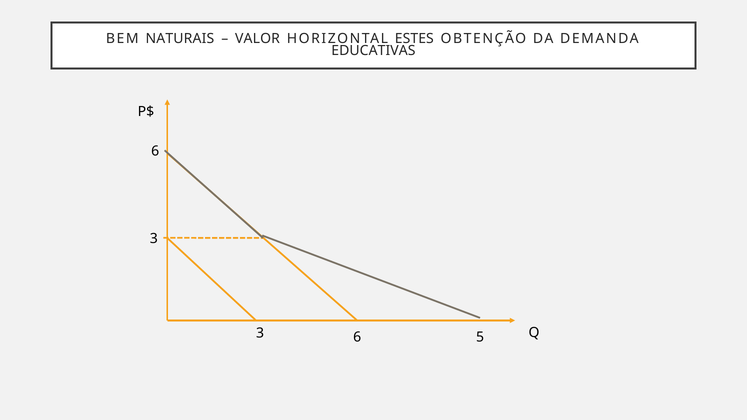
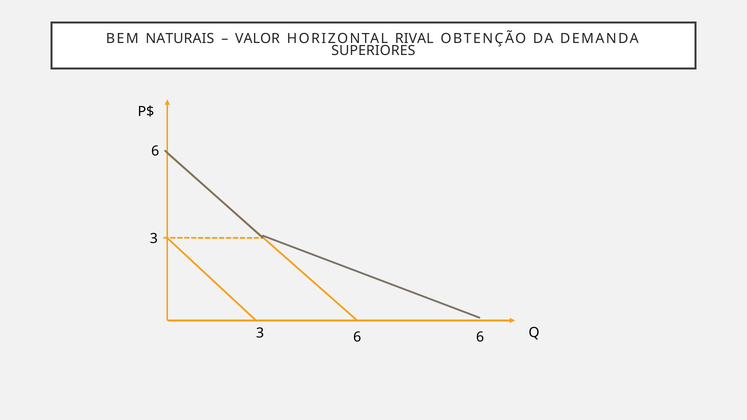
ESTES: ESTES -> RIVAL (414, 39)
EDUCATIVAS: EDUCATIVAS -> SUPERIORES (373, 51)
3 5: 5 -> 6 (480, 337)
